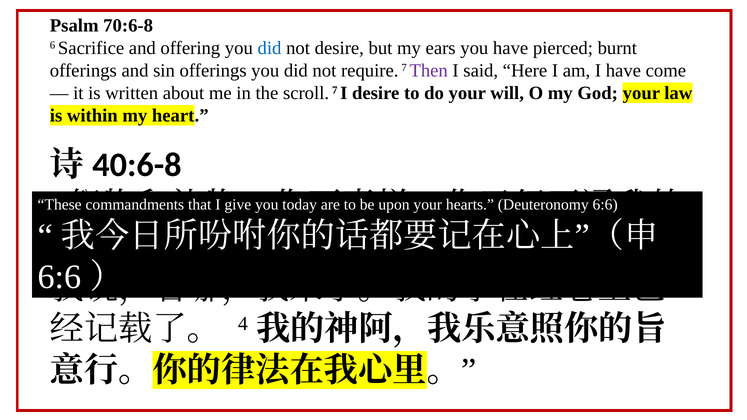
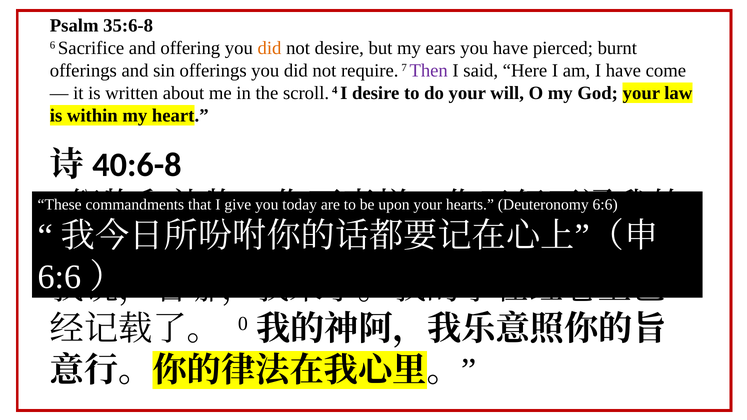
70:6-8: 70:6-8 -> 35:6-8 (128, 26)
did colour: blue -> orange (269, 48)
scroll 7: 7 -> 4 (335, 90)
4: 4 -> 0 (243, 324)
